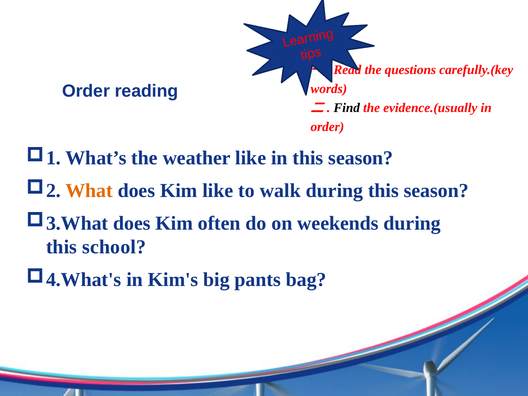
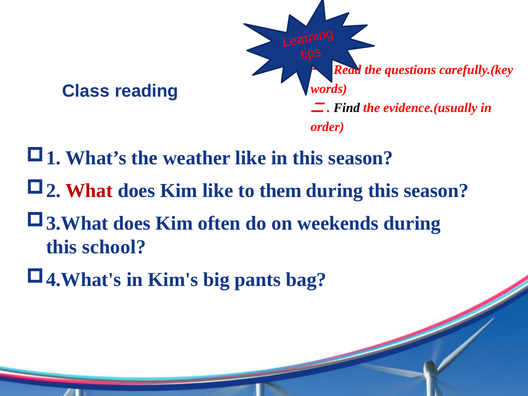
Order: Order -> Class (86, 91)
What colour: orange -> red (89, 191)
walk: walk -> them (281, 191)
